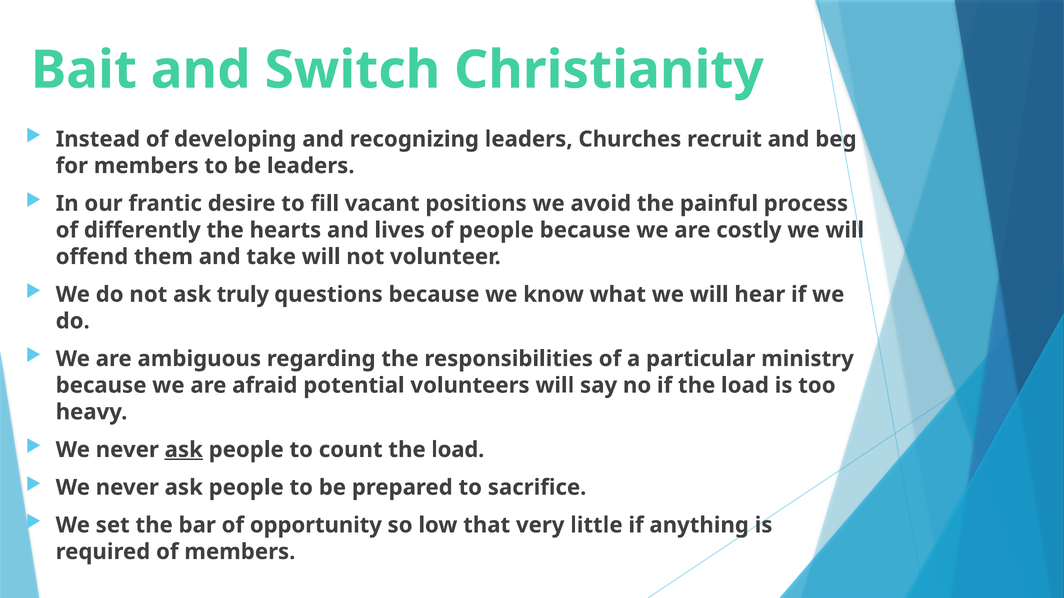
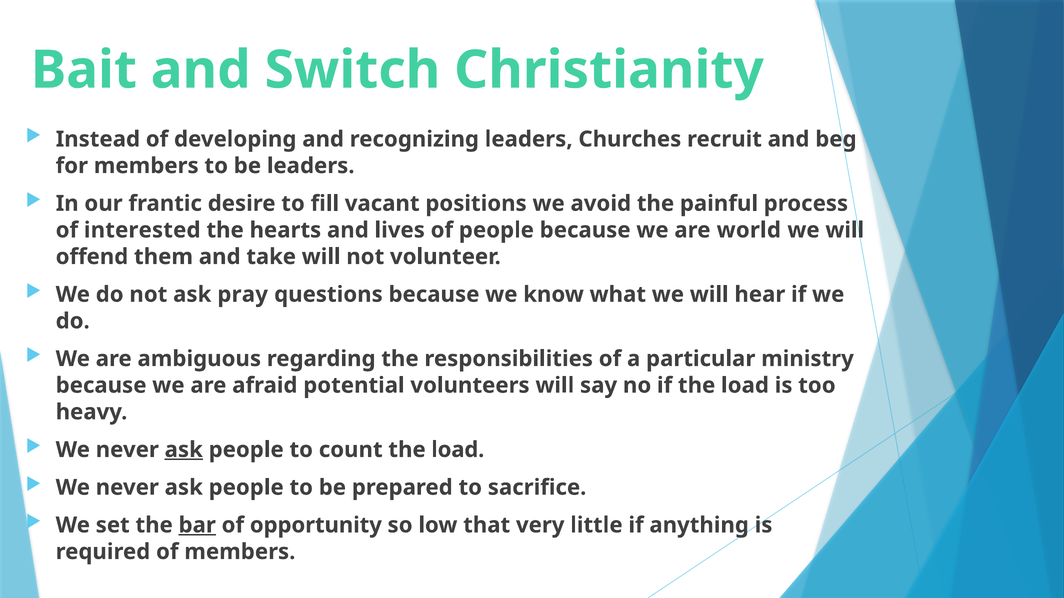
differently: differently -> interested (142, 230)
costly: costly -> world (749, 230)
truly: truly -> pray (243, 295)
bar underline: none -> present (197, 526)
